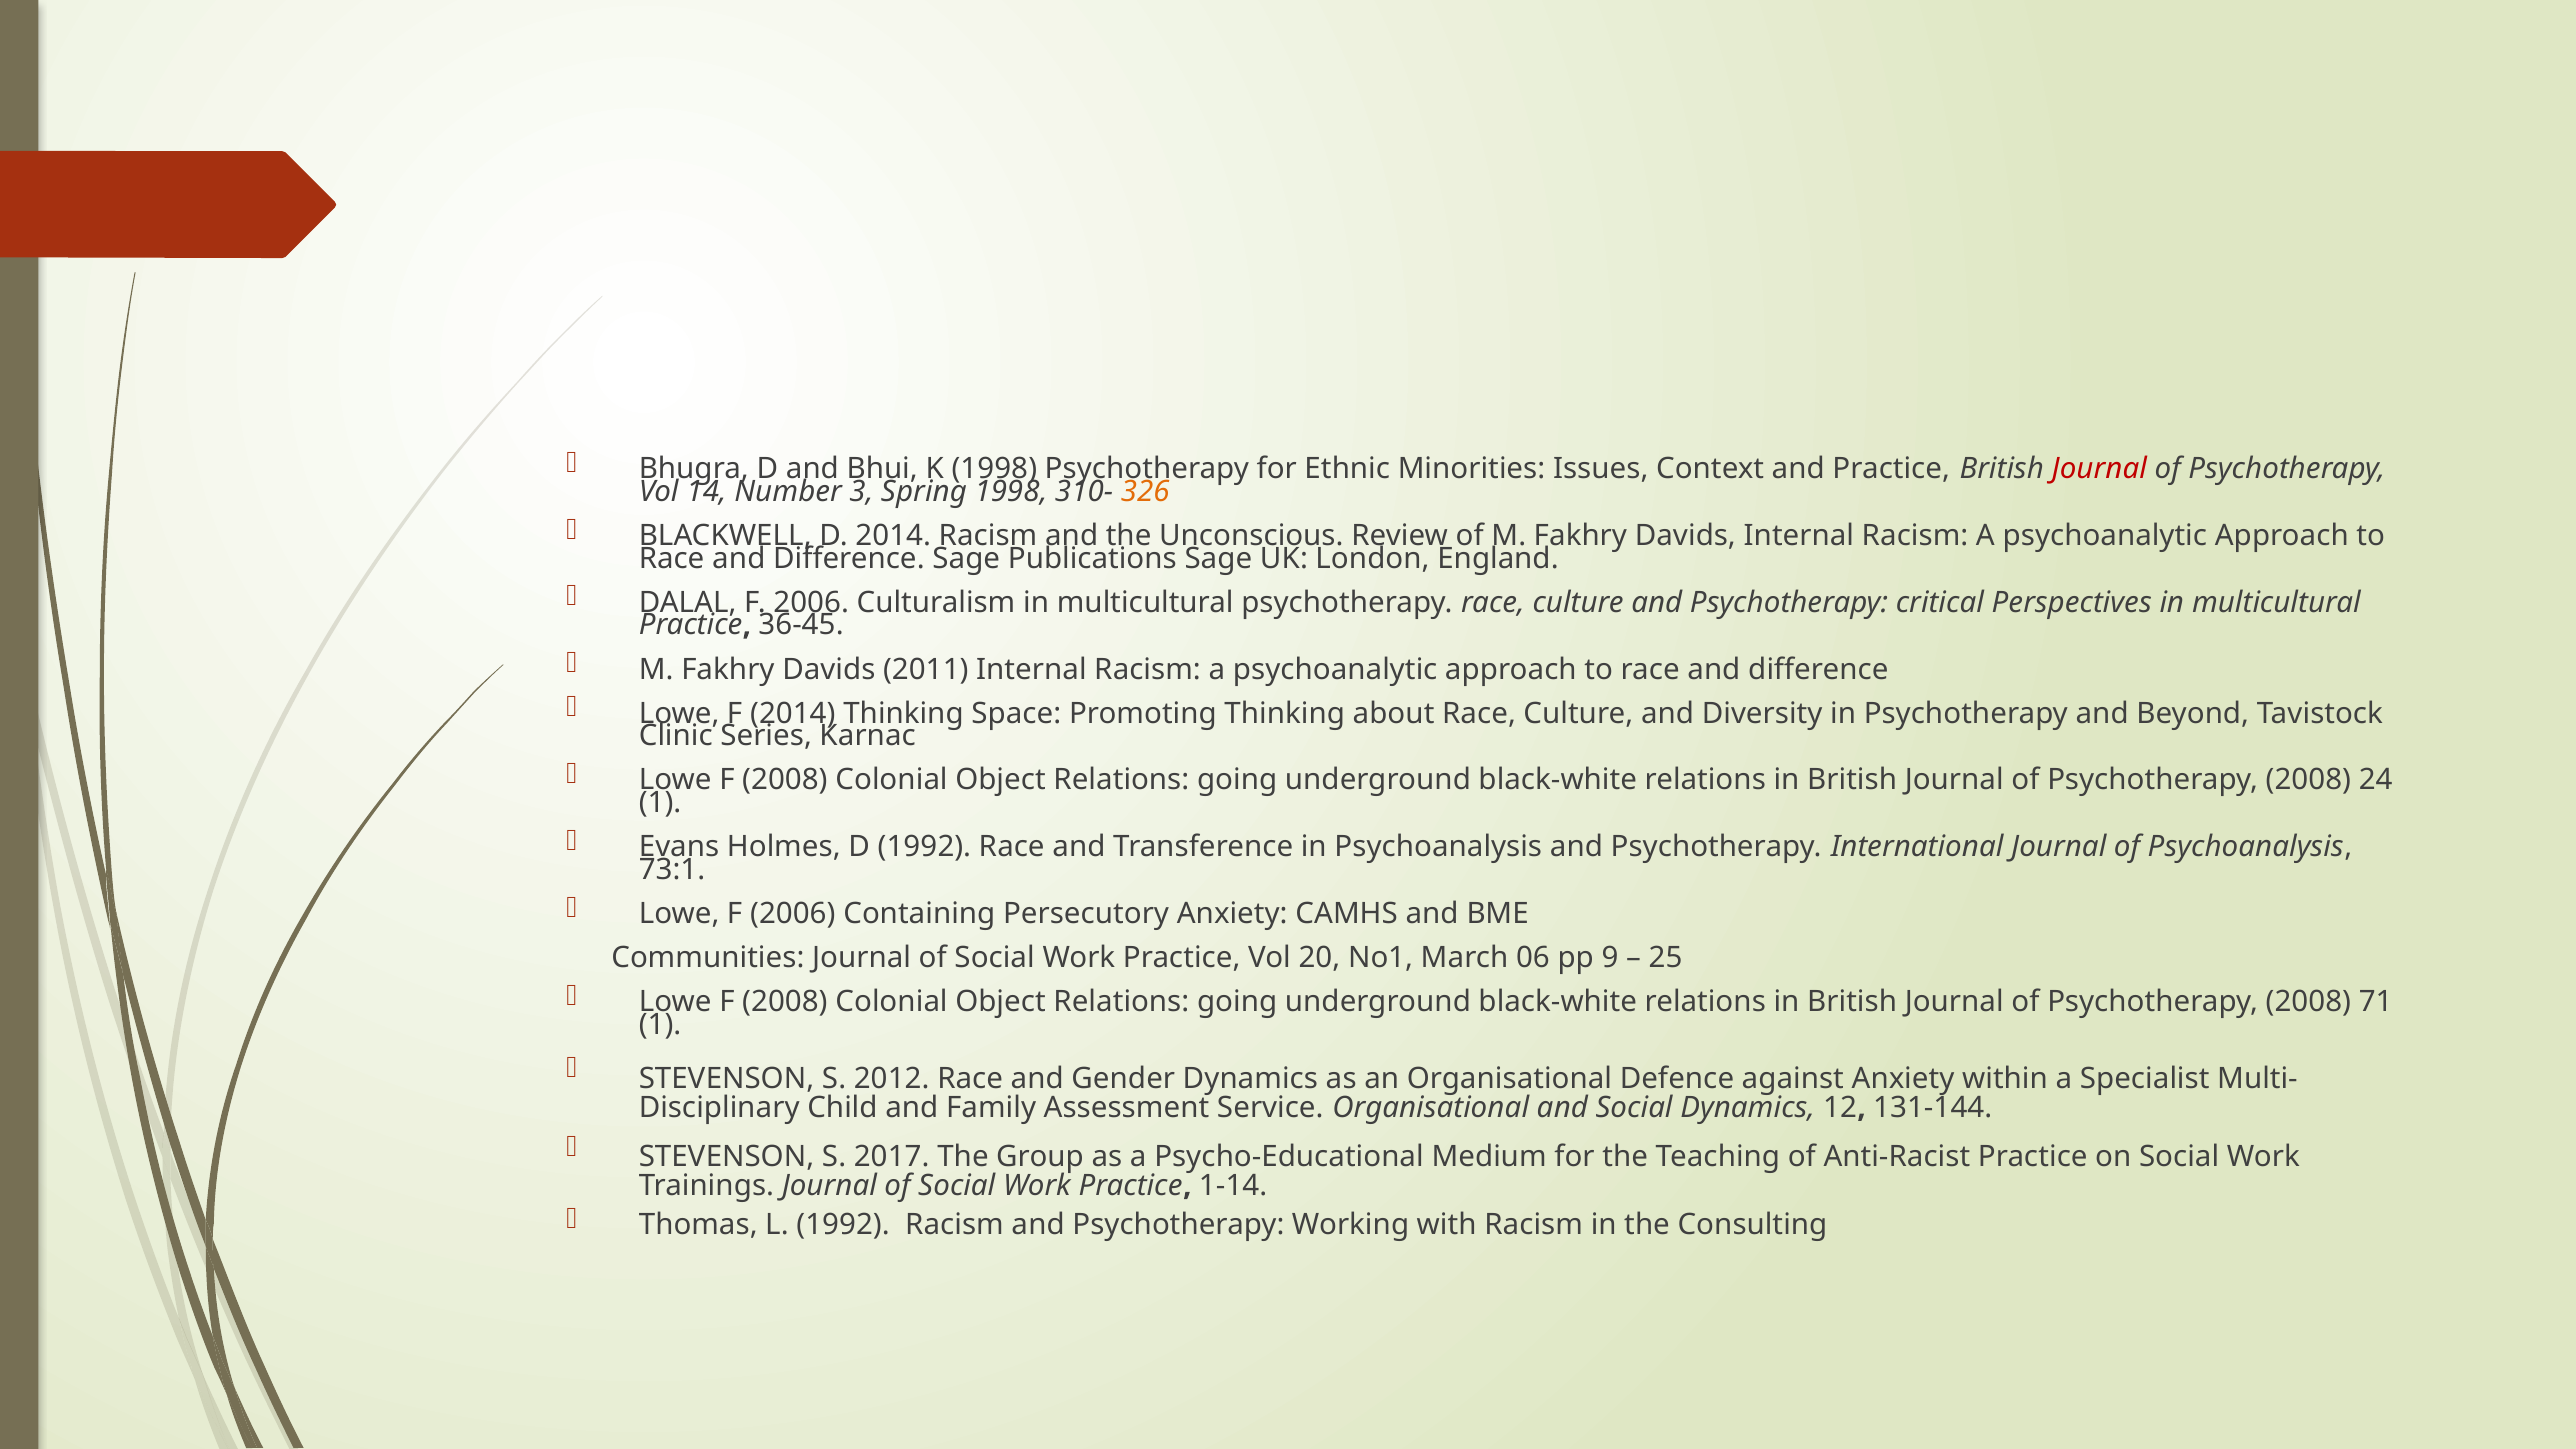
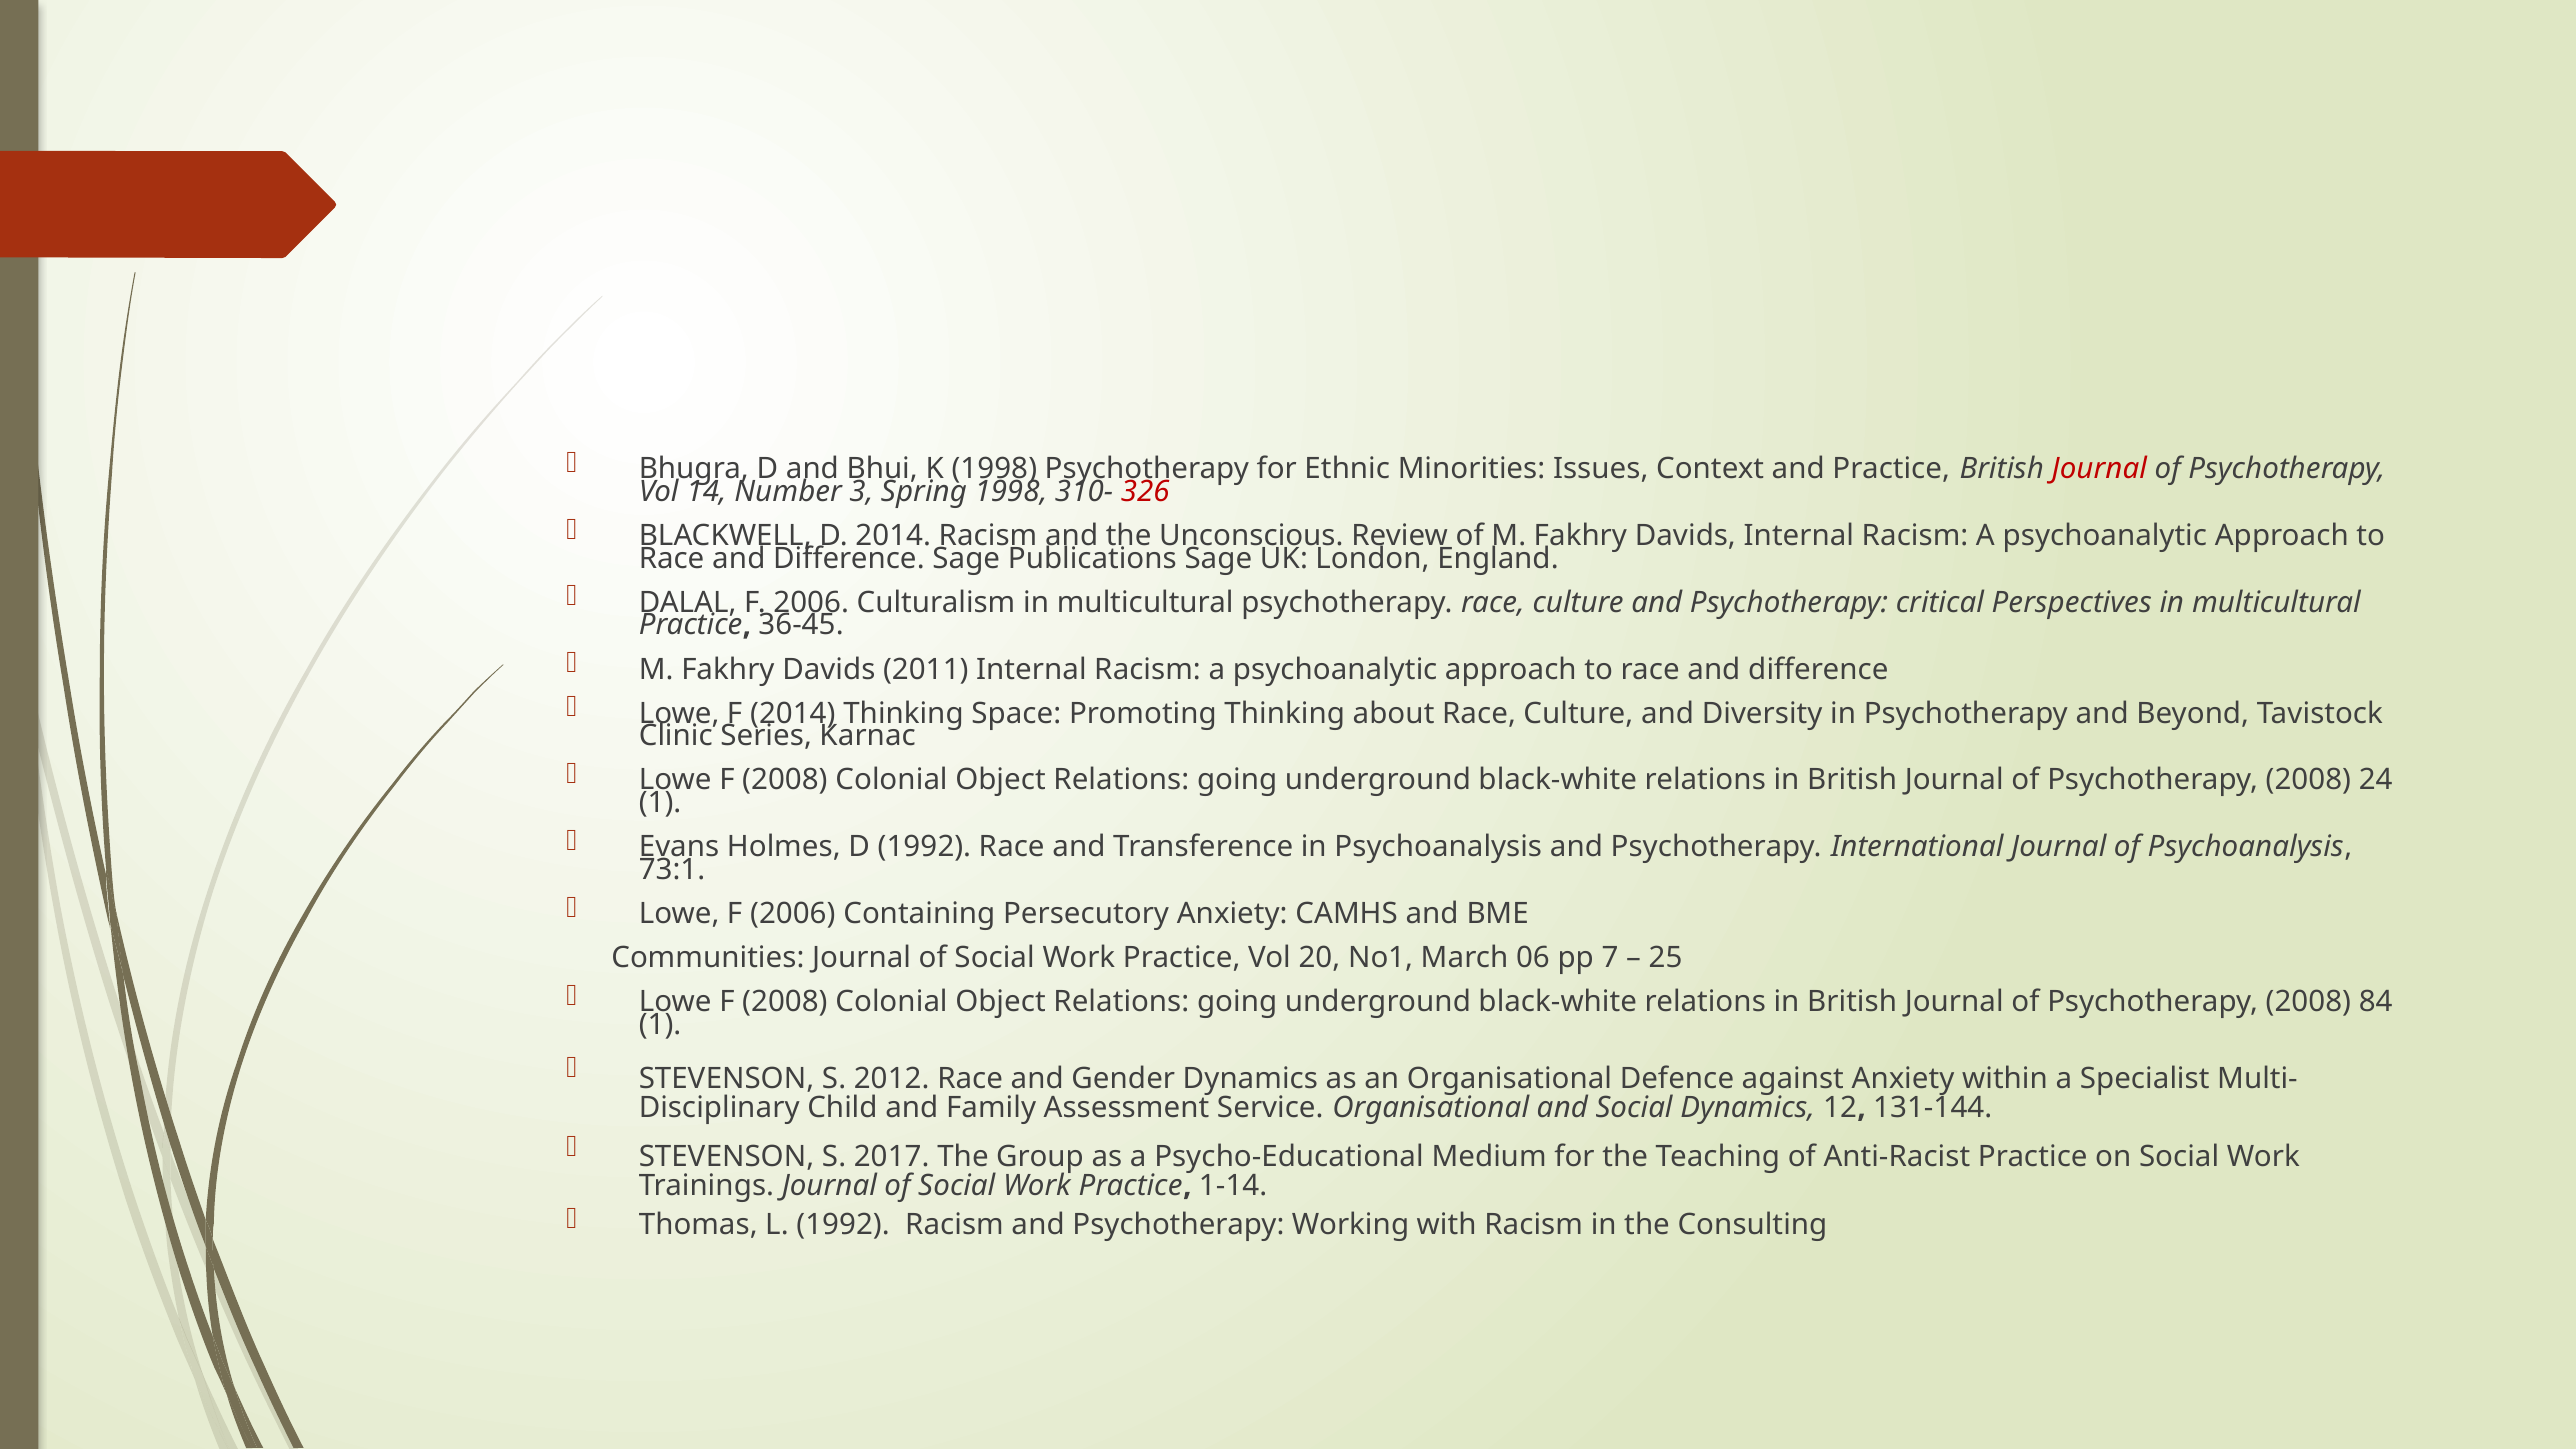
326 colour: orange -> red (1145, 492)
9: 9 -> 7 (1610, 958)
71: 71 -> 84 (2376, 1002)
